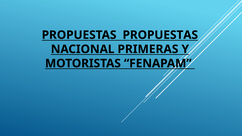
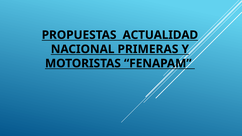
PROPUESTAS PROPUESTAS: PROPUESTAS -> ACTUALIDAD (160, 35)
